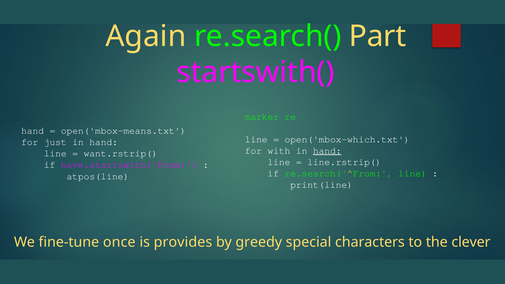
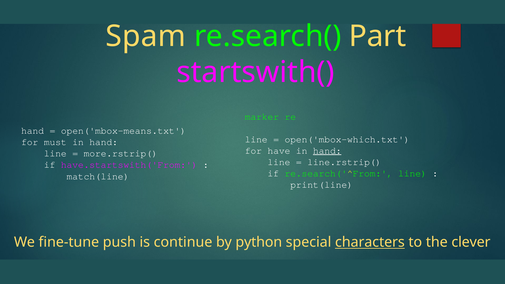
Again: Again -> Spam (146, 36)
just: just -> must (55, 142)
with: with -> have (279, 151)
want.rstrip(: want.rstrip( -> more.rstrip( (121, 154)
atpos(line: atpos(line -> match(line (98, 176)
once: once -> push (119, 242)
provides: provides -> continue (183, 242)
greedy: greedy -> python (259, 242)
characters underline: none -> present (370, 242)
